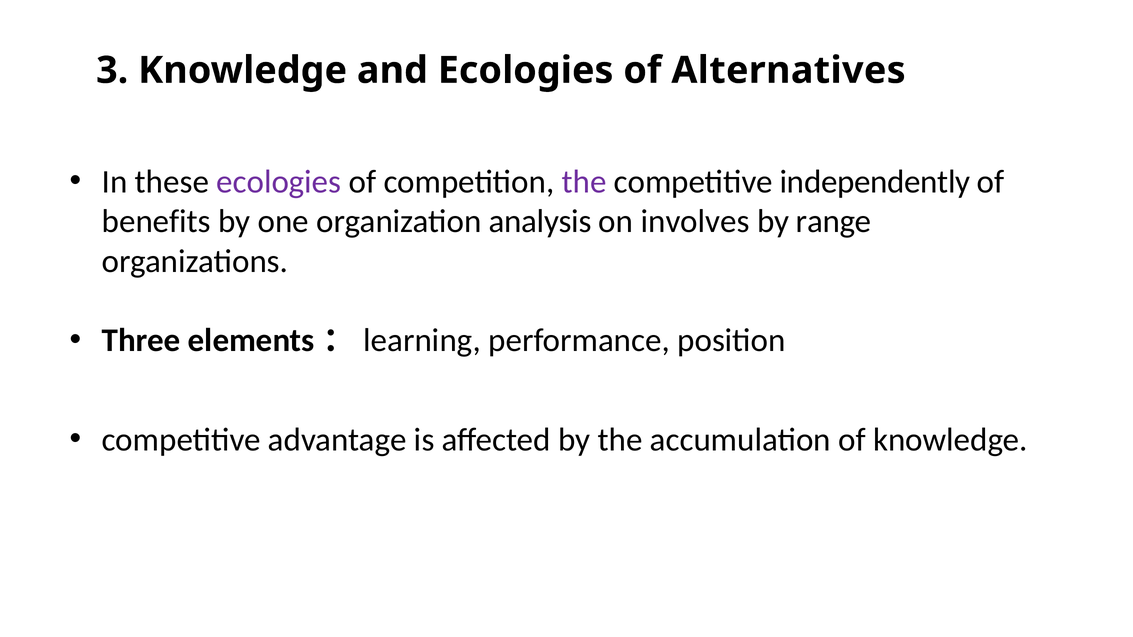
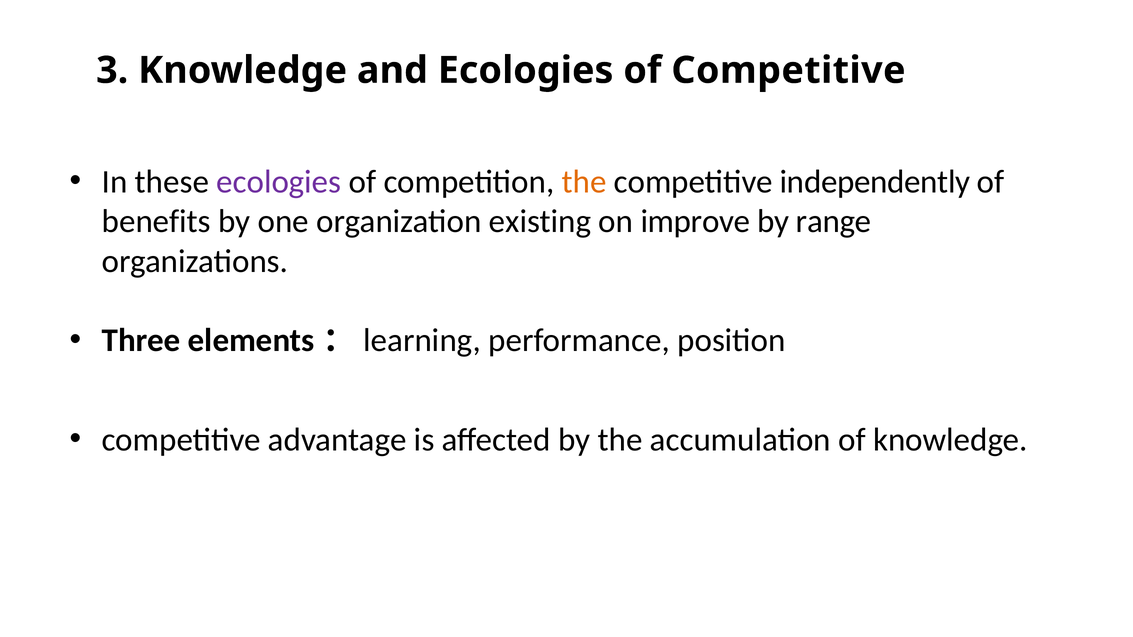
Alternatives: Alternatives -> Competitive (788, 70)
the colour: purple -> orange (584, 182)
analysis: analysis -> existing (540, 222)
involves: involves -> improve (695, 222)
